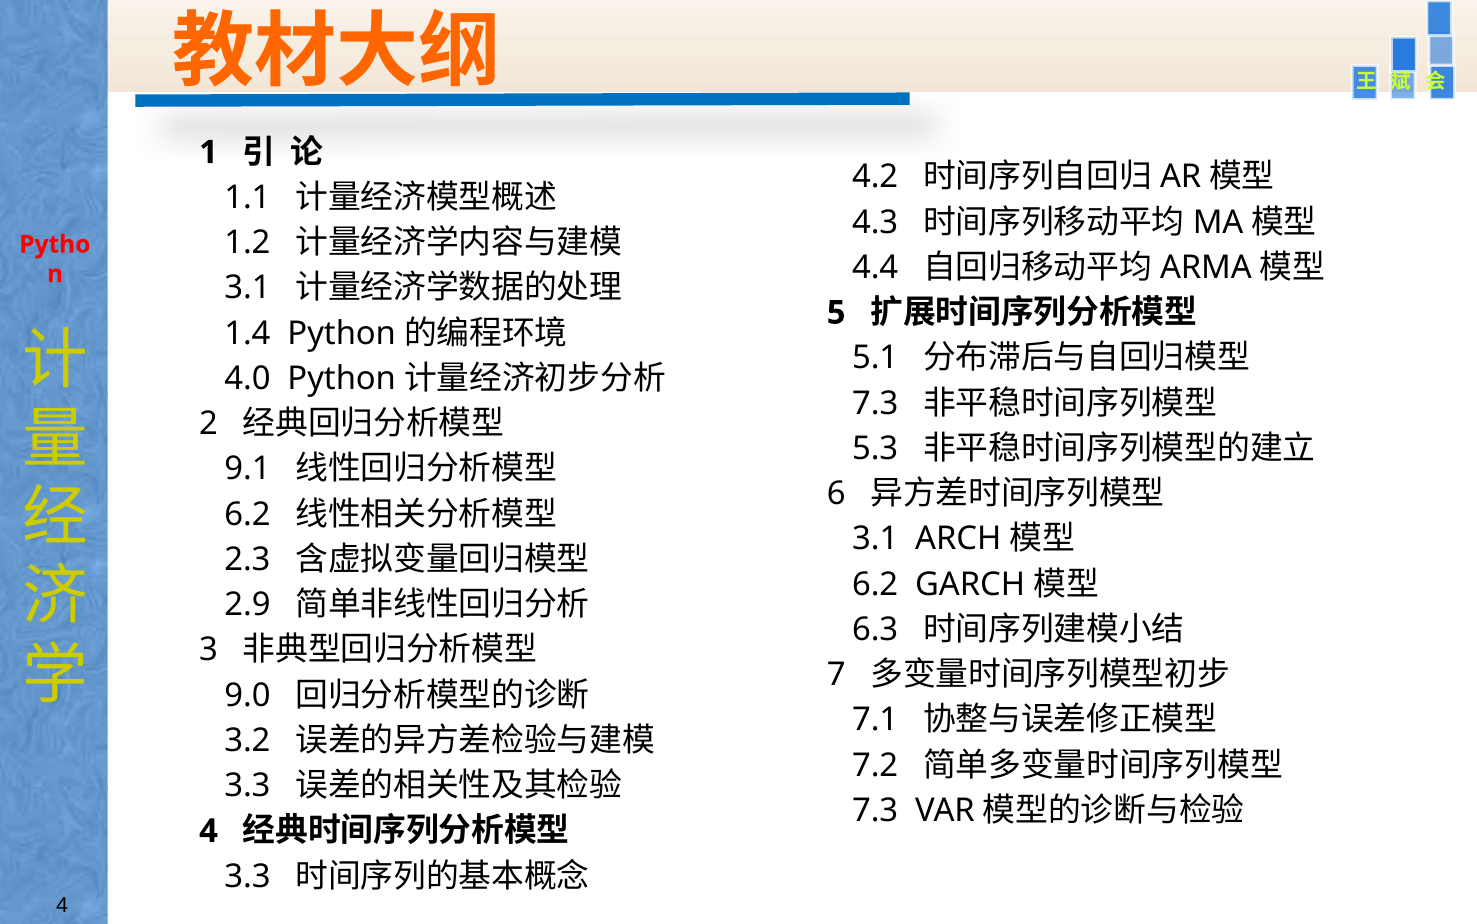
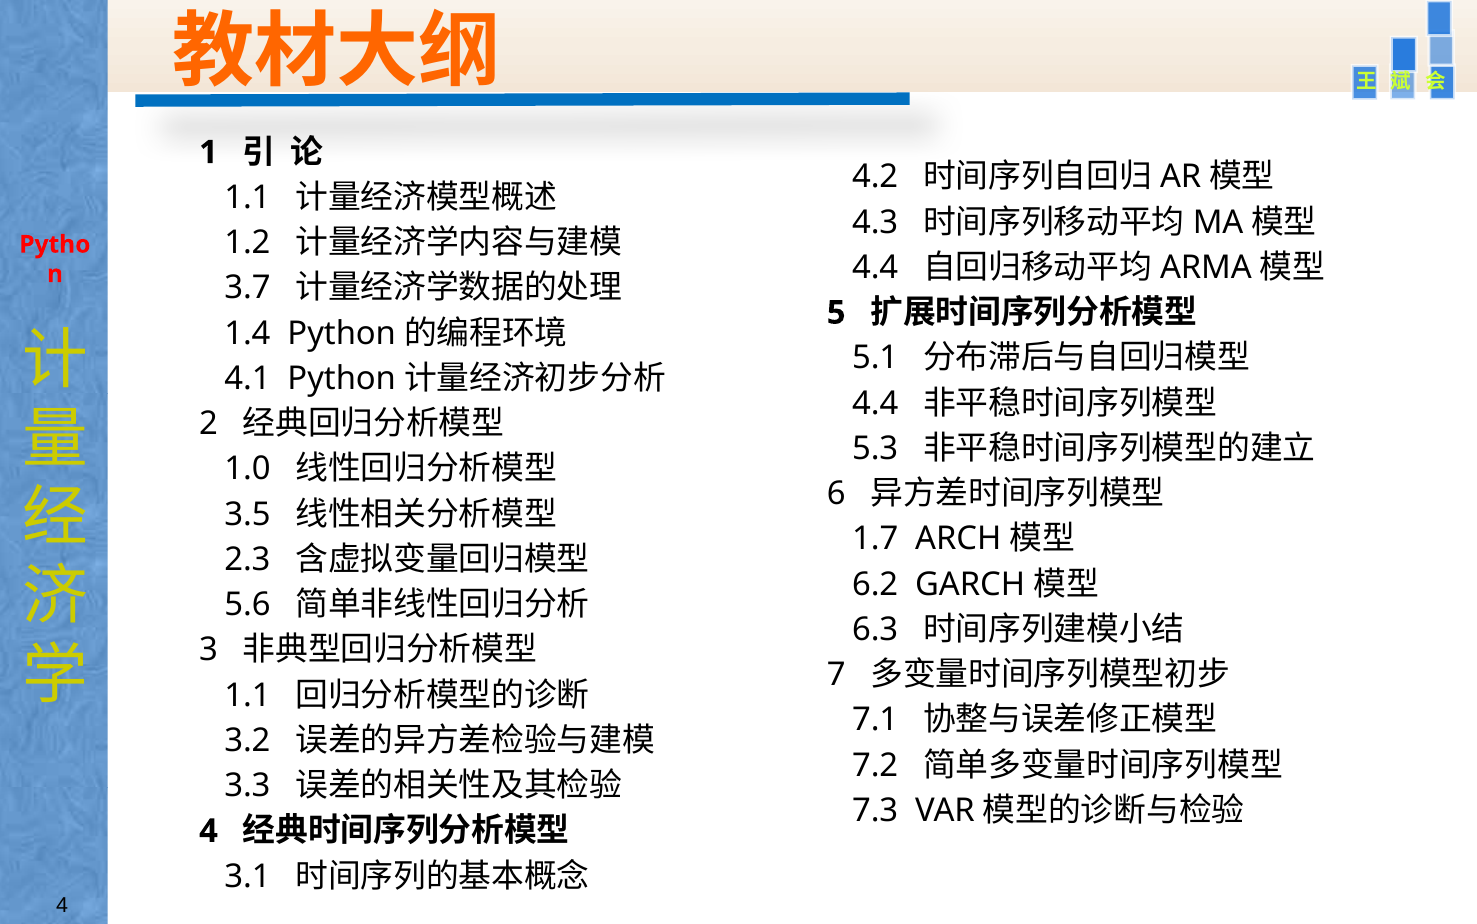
3.1: 3.1 -> 3.7 (248, 288)
4.0: 4.0 -> 4.1 (248, 379)
7.3: 7.3 -> 4.4 (875, 403)
9.1: 9.1 -> 1.0 (248, 469)
6.2: 6.2 -> 3.5 (248, 514)
3.1: 3.1 -> 1.7 (875, 539)
2.9: 2.9 -> 5.6 (248, 605)
9.0: 9.0 -> 1.1 (248, 695)
3.3: 3.3 -> 3.1 (248, 876)
